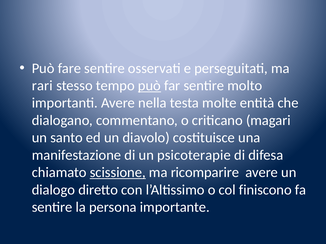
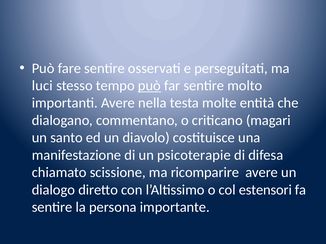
rari: rari -> luci (42, 86)
scissione underline: present -> none (118, 173)
finiscono: finiscono -> estensori (265, 190)
